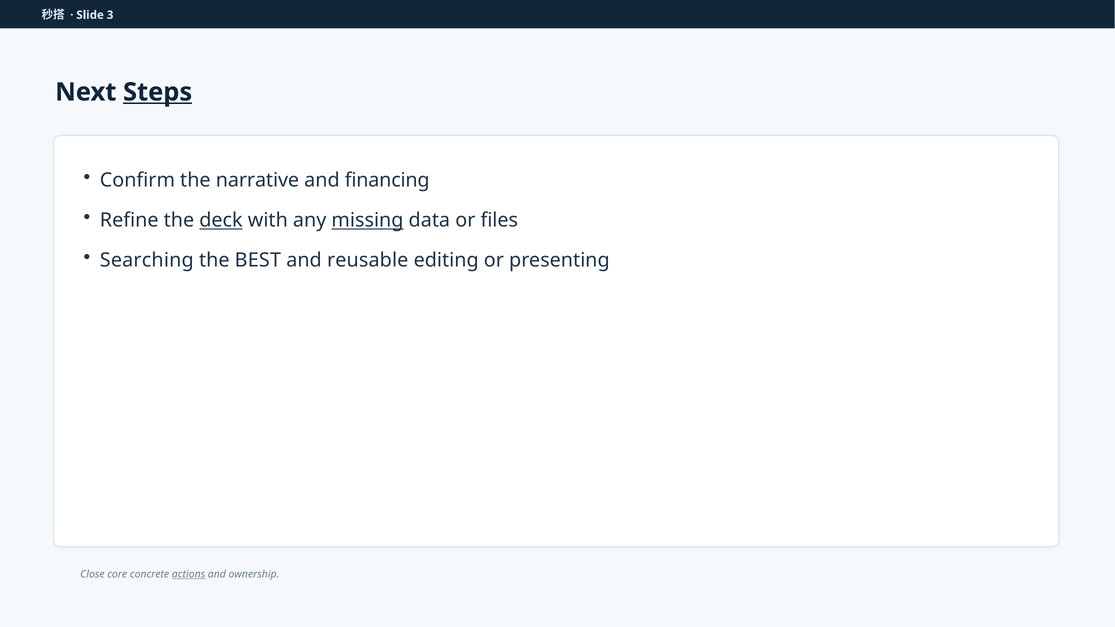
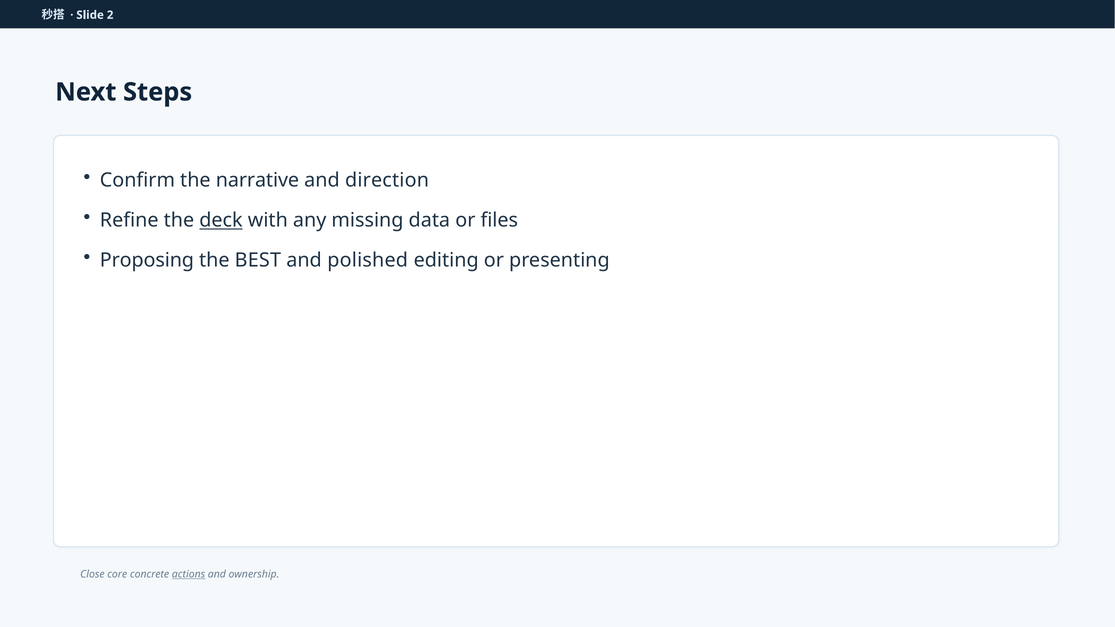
3: 3 -> 2 (110, 15)
Steps underline: present -> none (158, 92)
financing: financing -> direction (387, 180)
missing underline: present -> none (367, 220)
Searching: Searching -> Proposing (147, 260)
reusable: reusable -> polished (368, 260)
